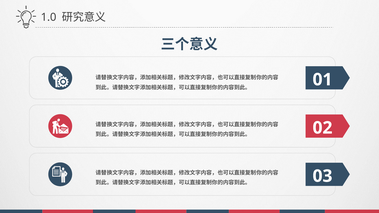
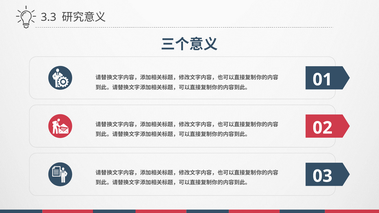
1.0: 1.0 -> 3.3 (49, 17)
